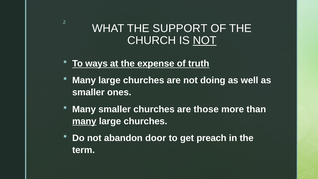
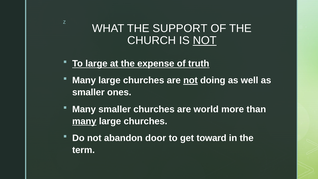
To ways: ways -> large (96, 64)
not underline: none -> present (190, 80)
those: those -> world (206, 109)
preach: preach -> toward (211, 138)
